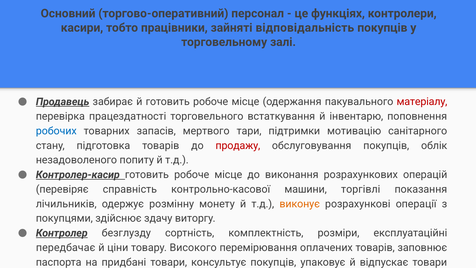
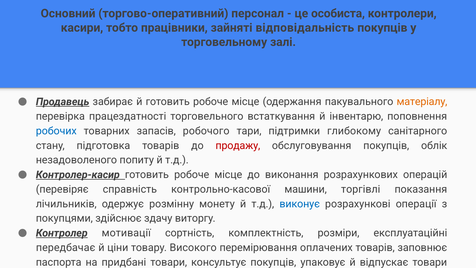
функціях: функціях -> особиста (338, 13)
матеріалу colour: red -> orange (422, 102)
мертвого: мертвого -> робочого (206, 131)
мотивацію: мотивацію -> глибокому (354, 131)
виконує colour: orange -> blue (300, 204)
безглузду: безглузду -> мотивації (126, 233)
